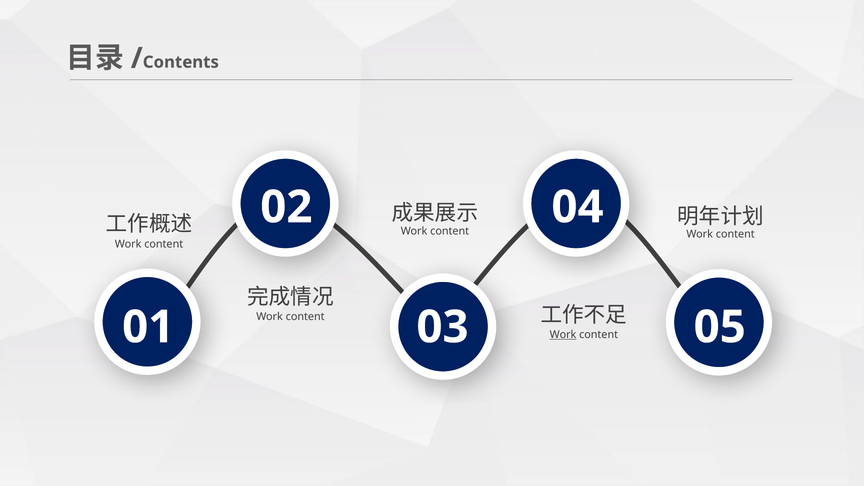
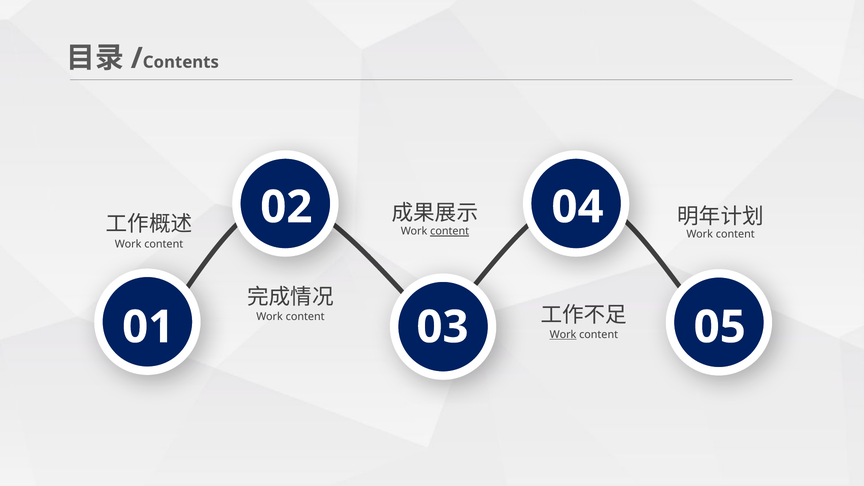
content underline: none -> present (450, 231)
